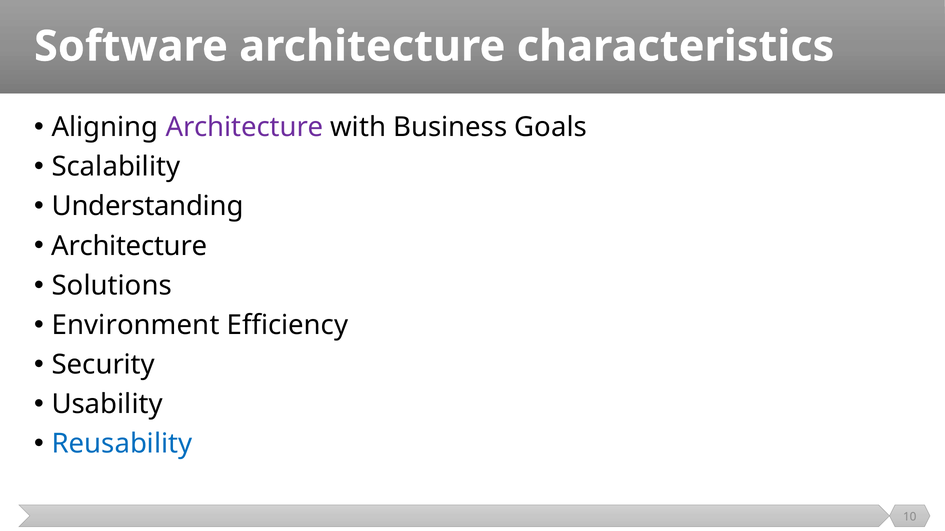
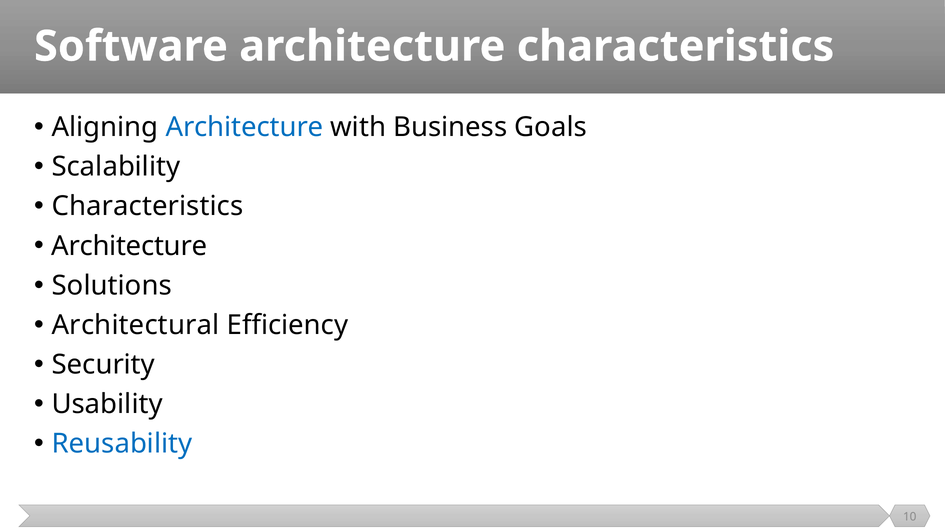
Architecture colour: purple -> blue (244, 127)
Understanding: Understanding -> Characteristics (147, 207)
Environment: Environment -> Architectural (136, 325)
